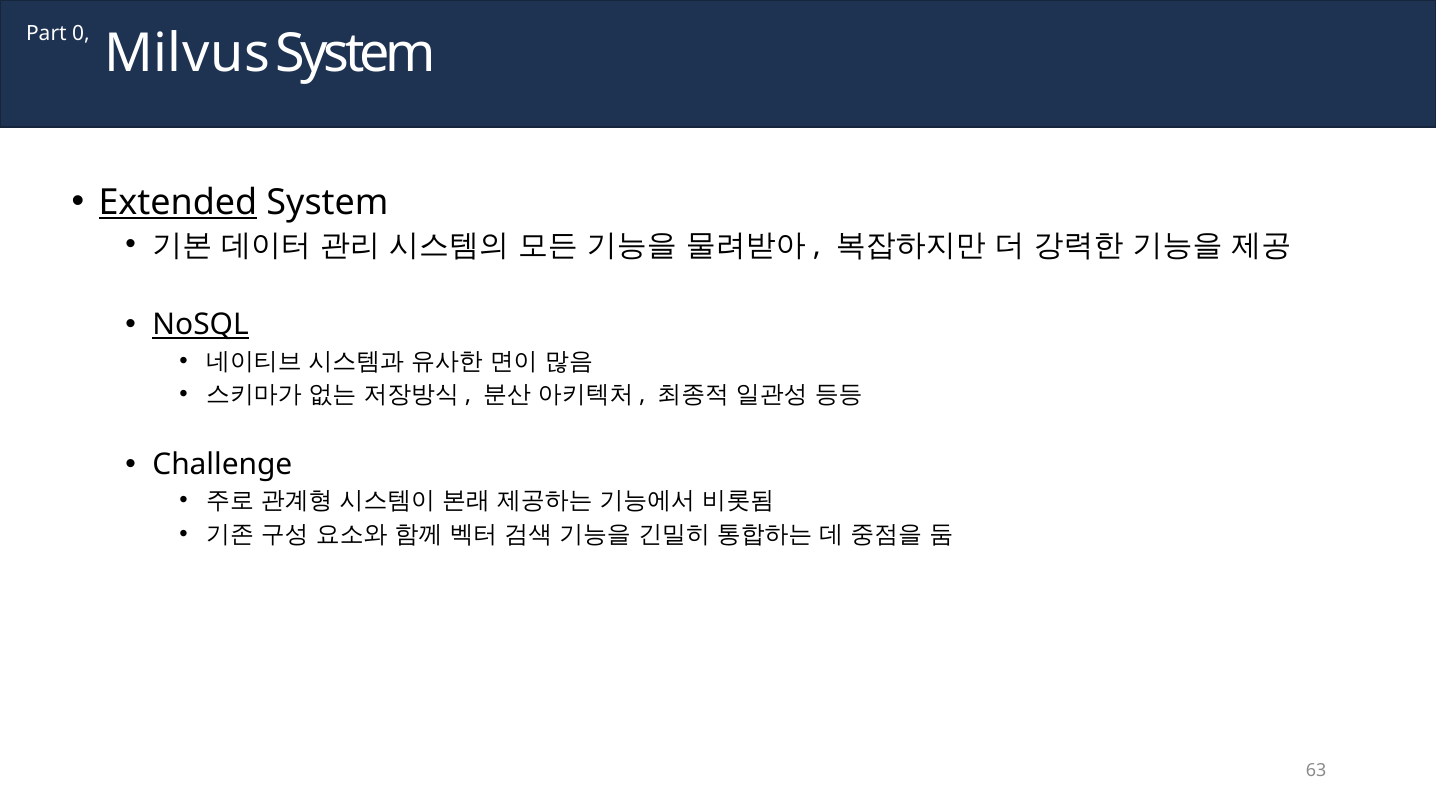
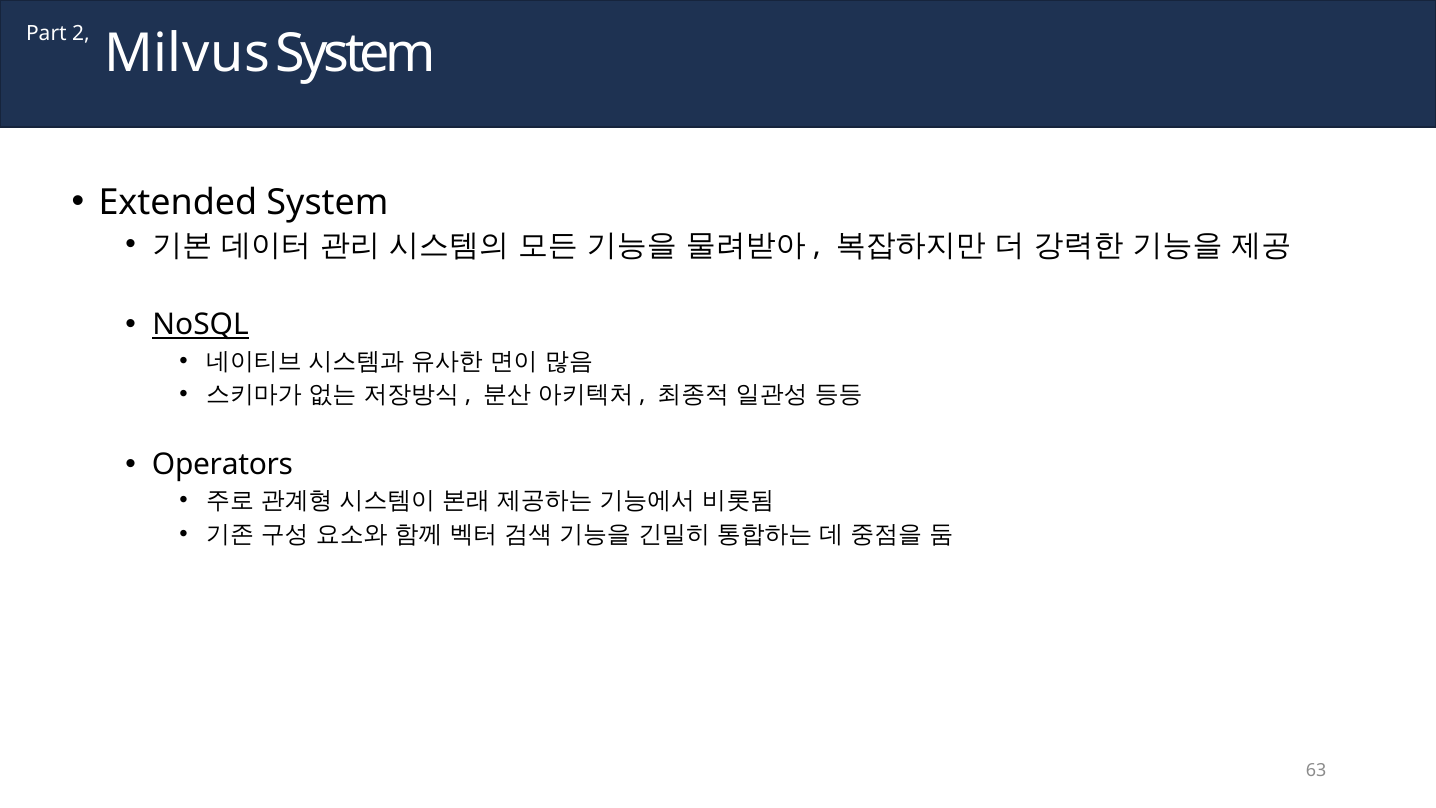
0: 0 -> 2 (81, 33)
Extended underline: present -> none (178, 202)
Challenge: Challenge -> Operators (222, 464)
